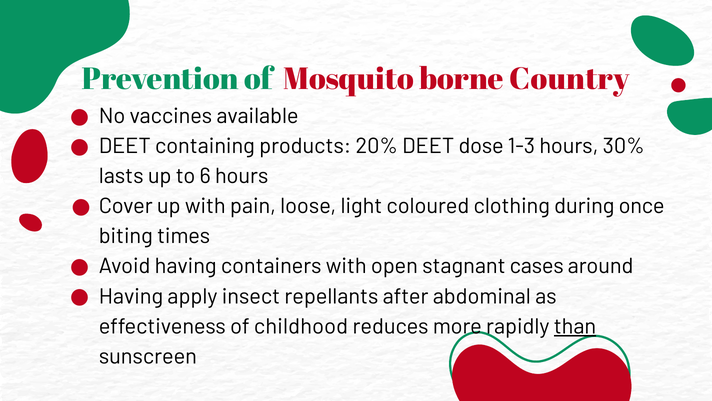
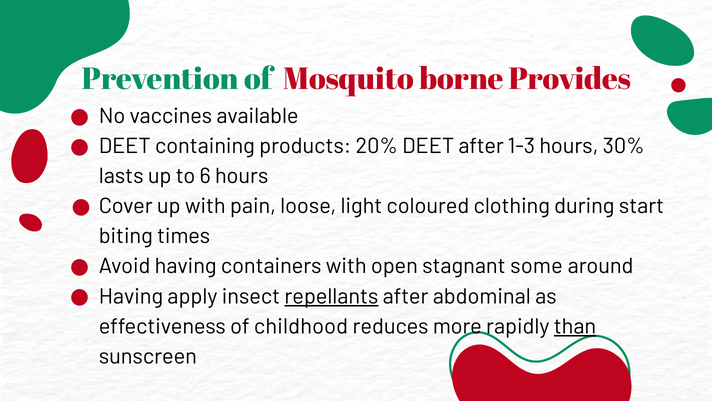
Country: Country -> Provides (570, 79)
DEET dose: dose -> after (481, 146)
once: once -> start (642, 206)
cases: cases -> some (537, 266)
repellants underline: none -> present (331, 296)
